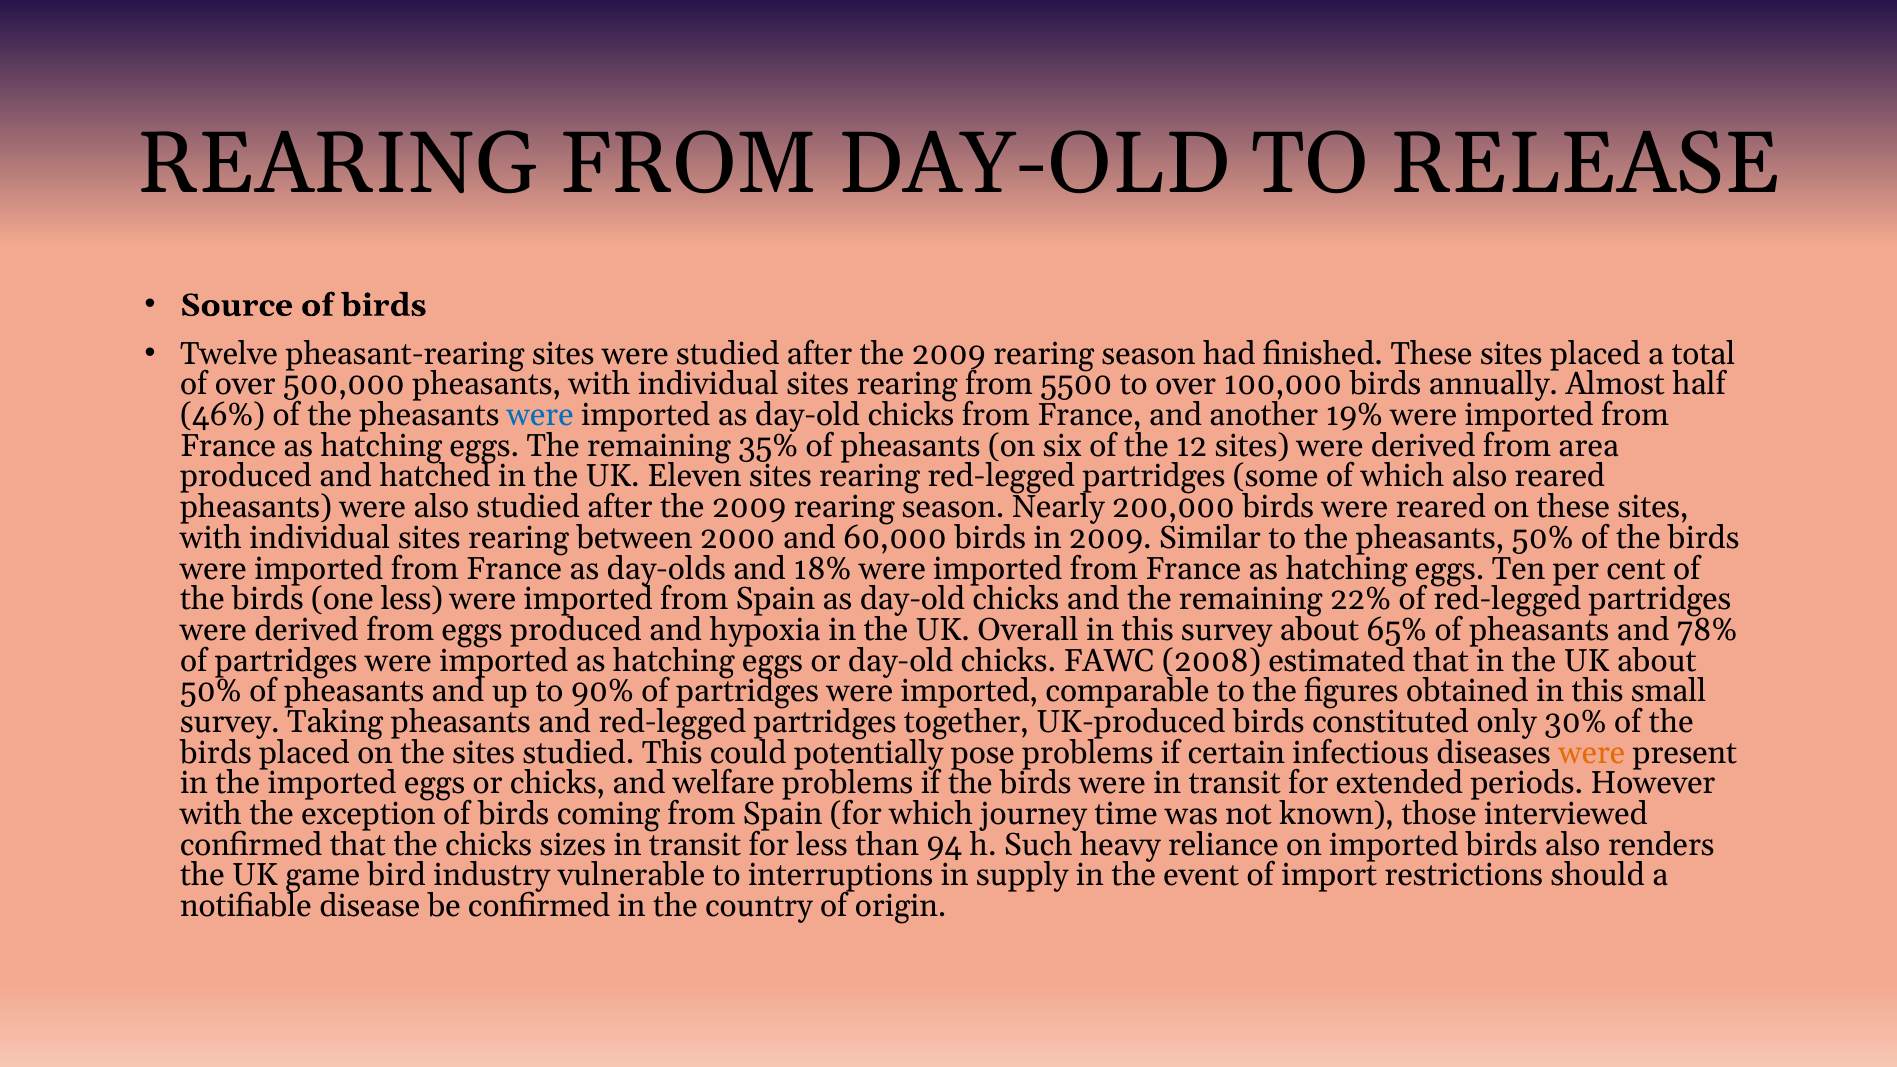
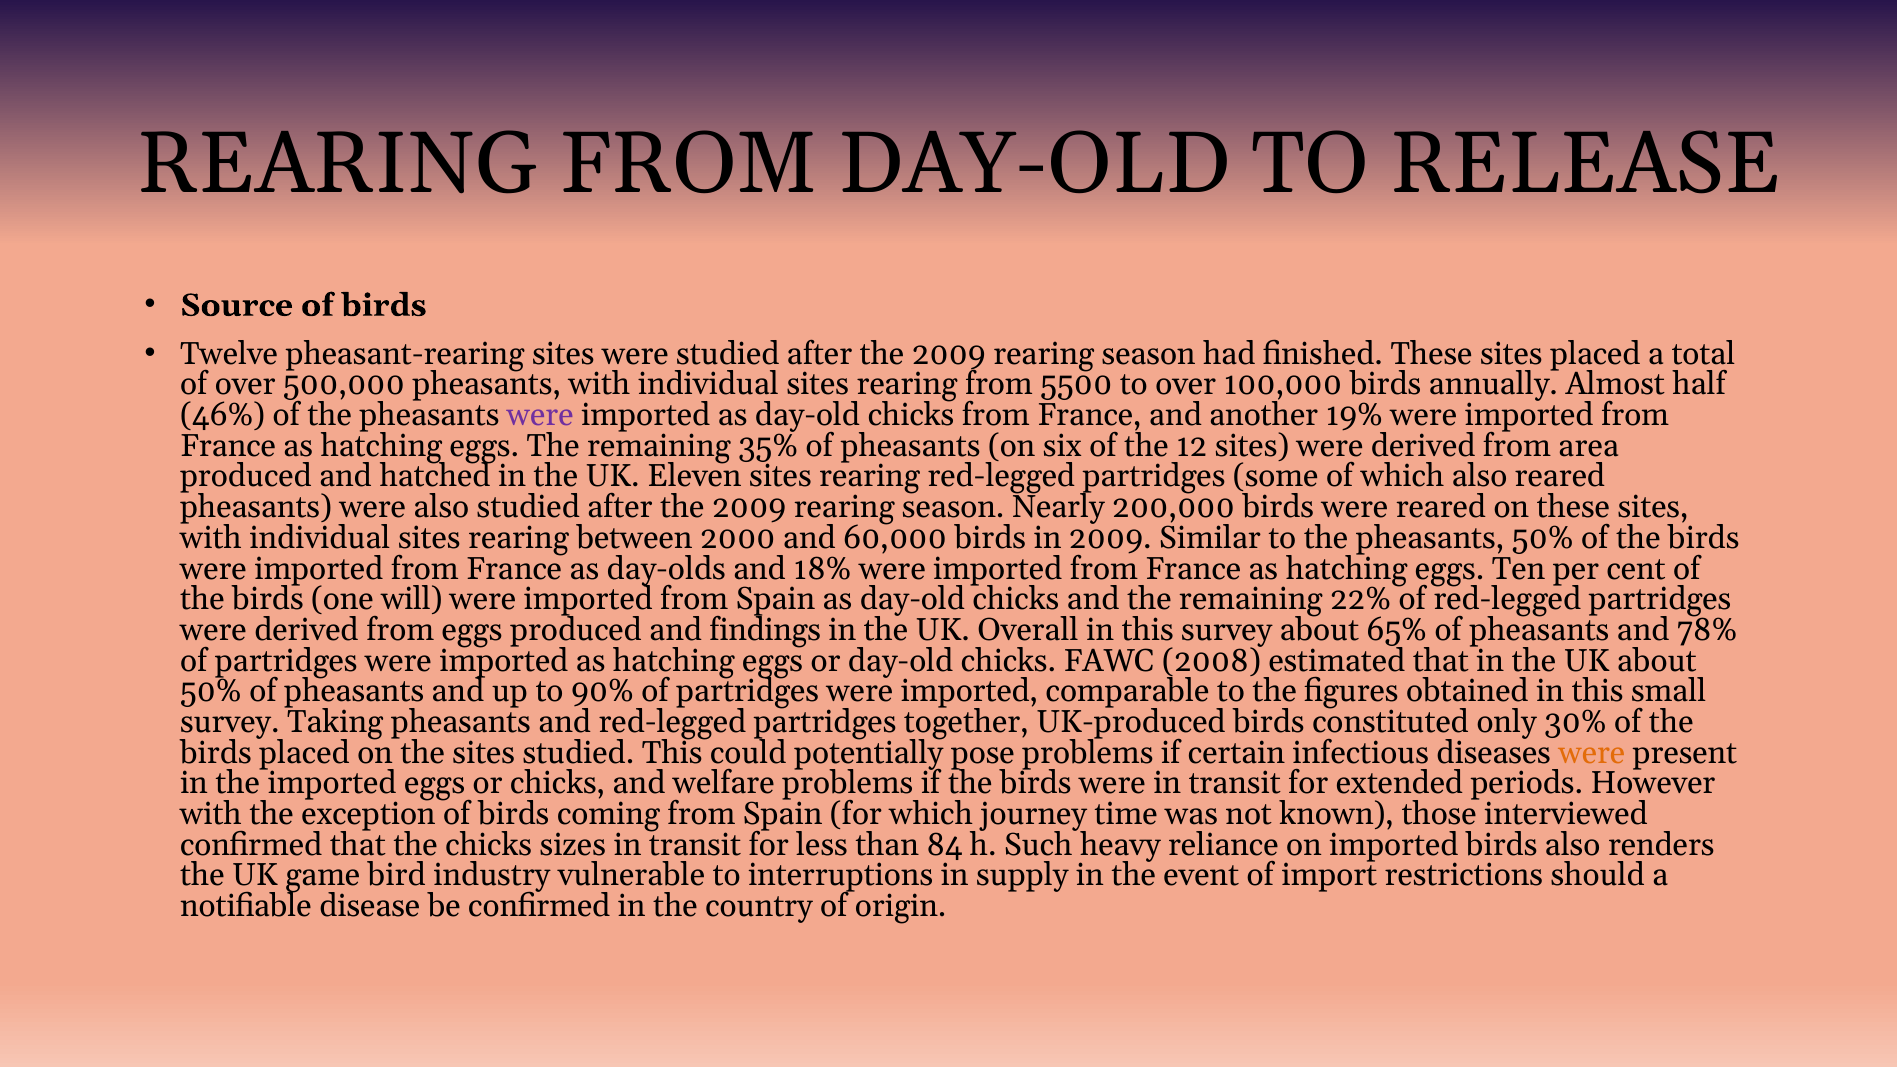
were colour: blue -> purple (540, 415)
one less: less -> will (412, 599)
hypoxia: hypoxia -> findings (765, 630)
94: 94 -> 84 (944, 845)
